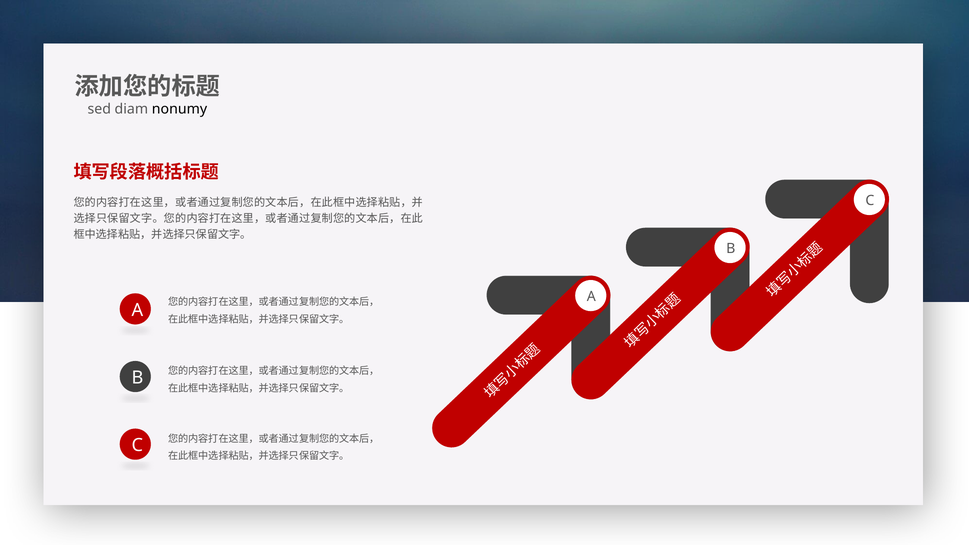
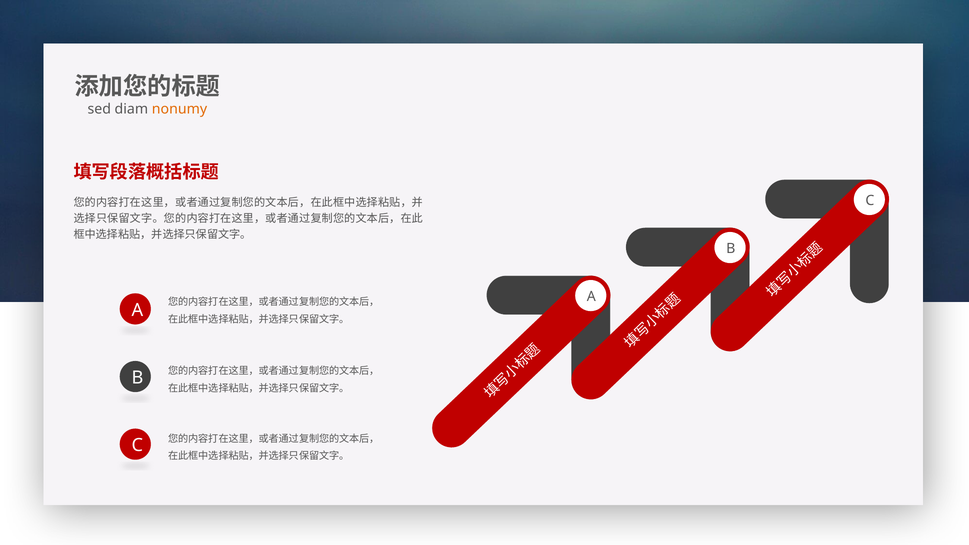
nonumy colour: black -> orange (179, 109)
